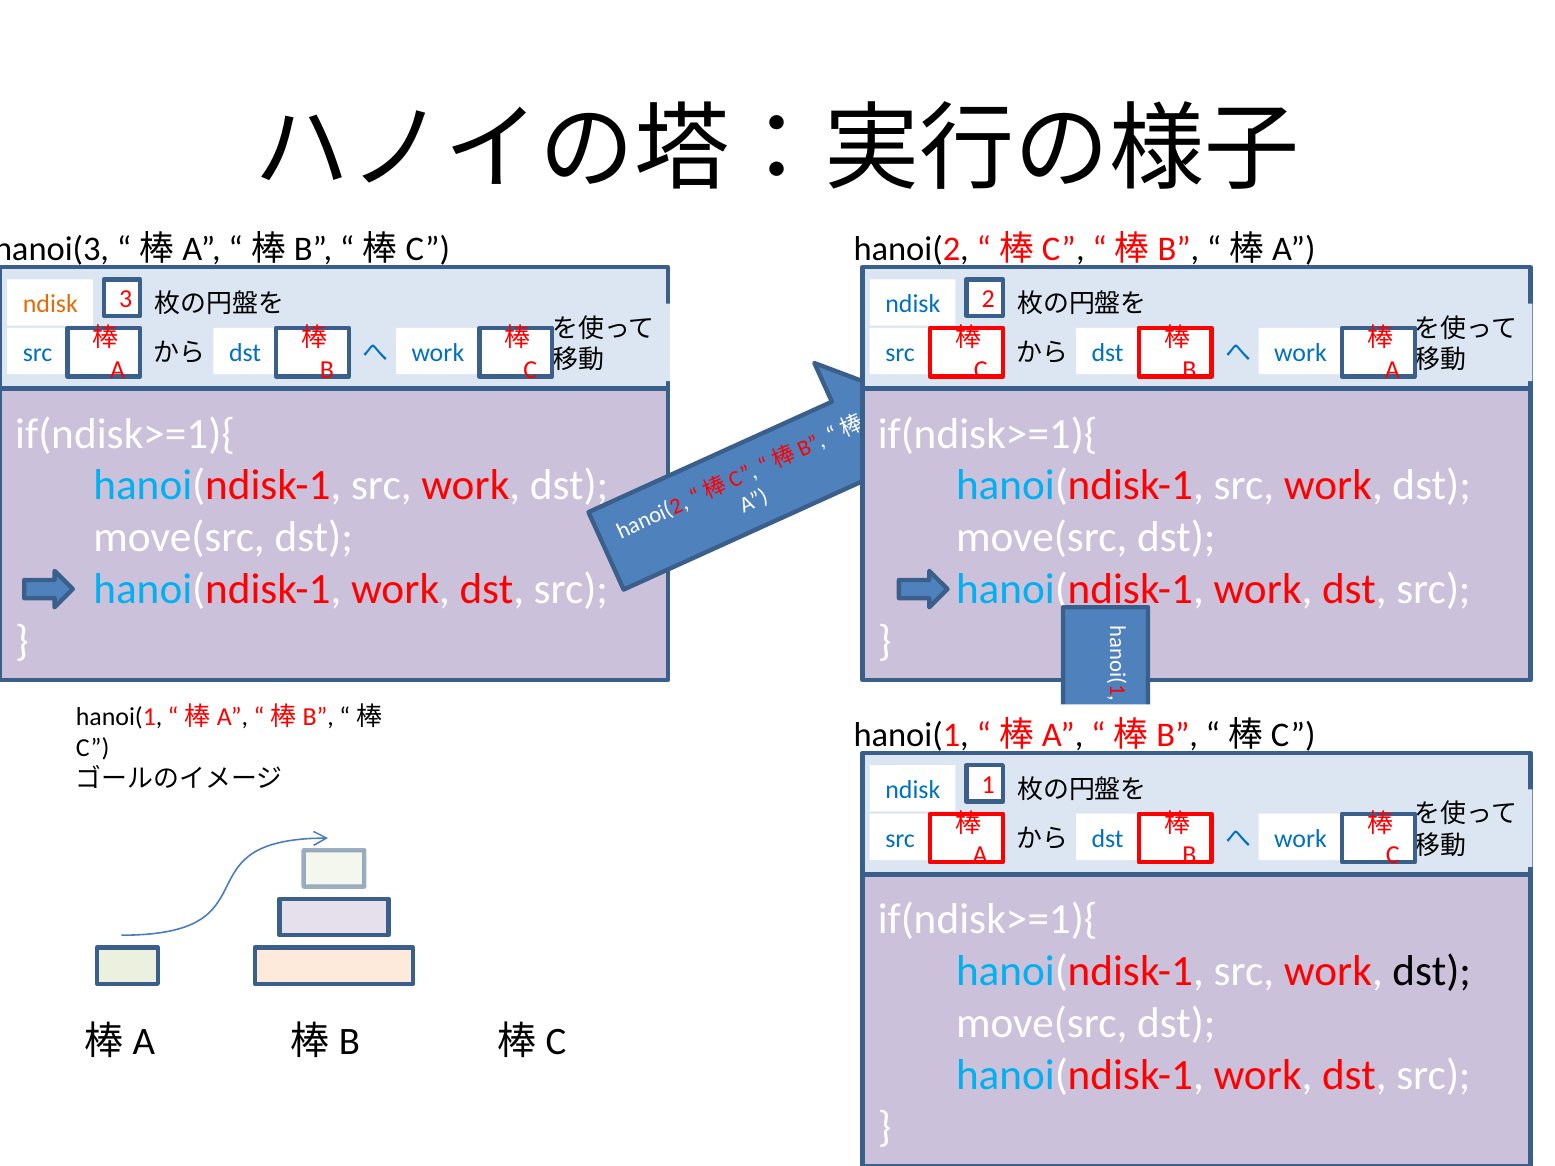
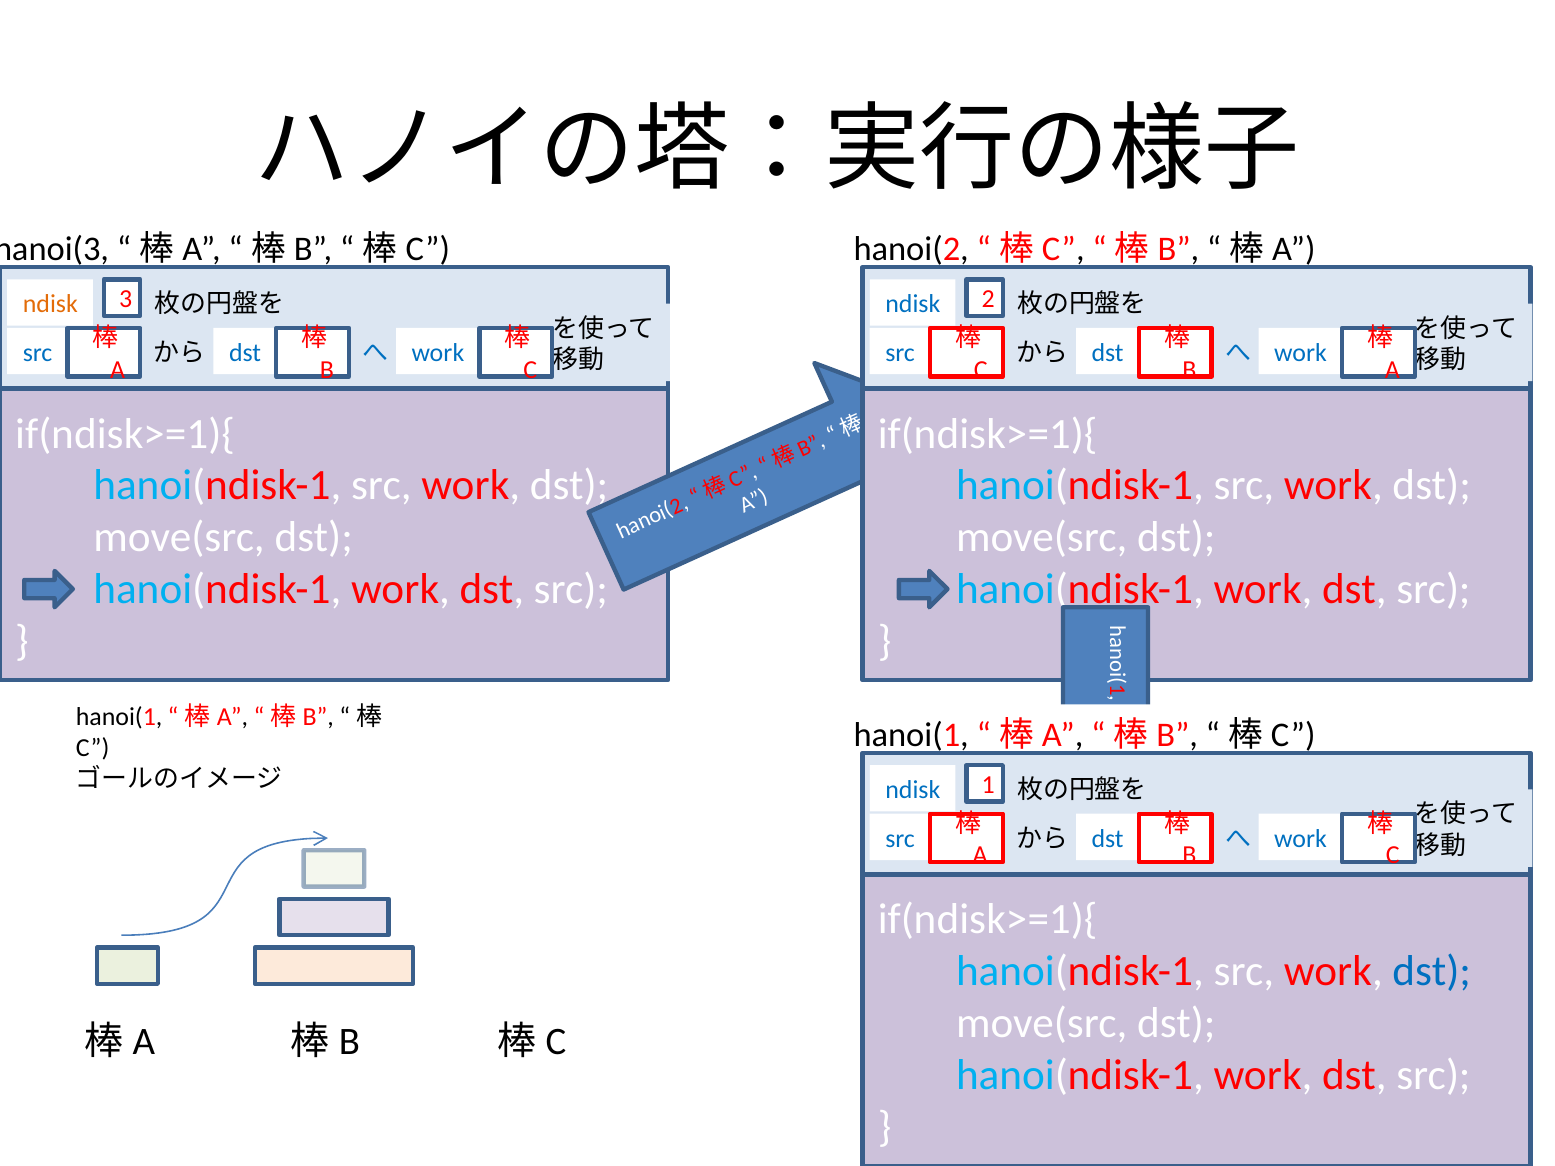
dst colour: black -> blue (1432, 972)
